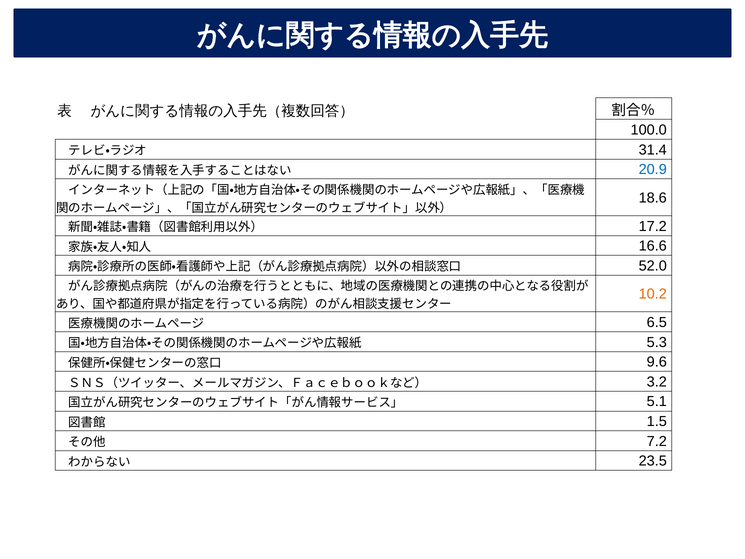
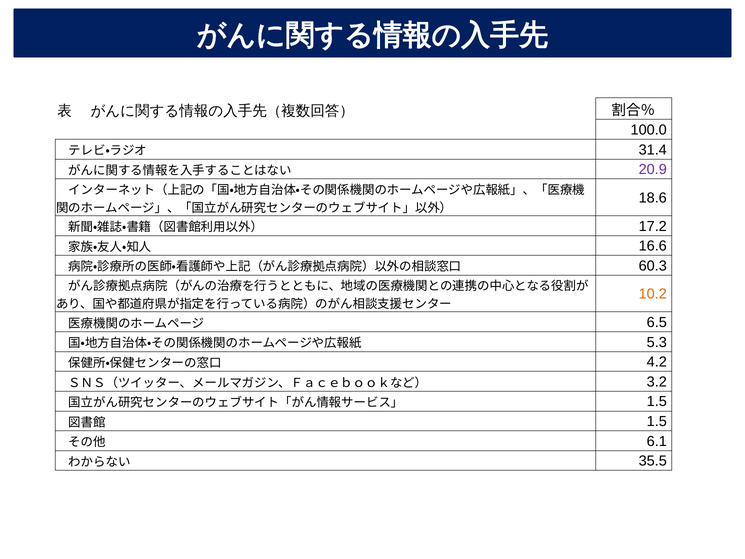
20.9 colour: blue -> purple (653, 170)
52.0: 52.0 -> 60.3 (653, 266)
9.6: 9.6 -> 4.2 (657, 362)
5.1: 5.1 -> 1.5 (657, 402)
7.2: 7.2 -> 6.1 (657, 441)
23.5: 23.5 -> 35.5 (653, 461)
